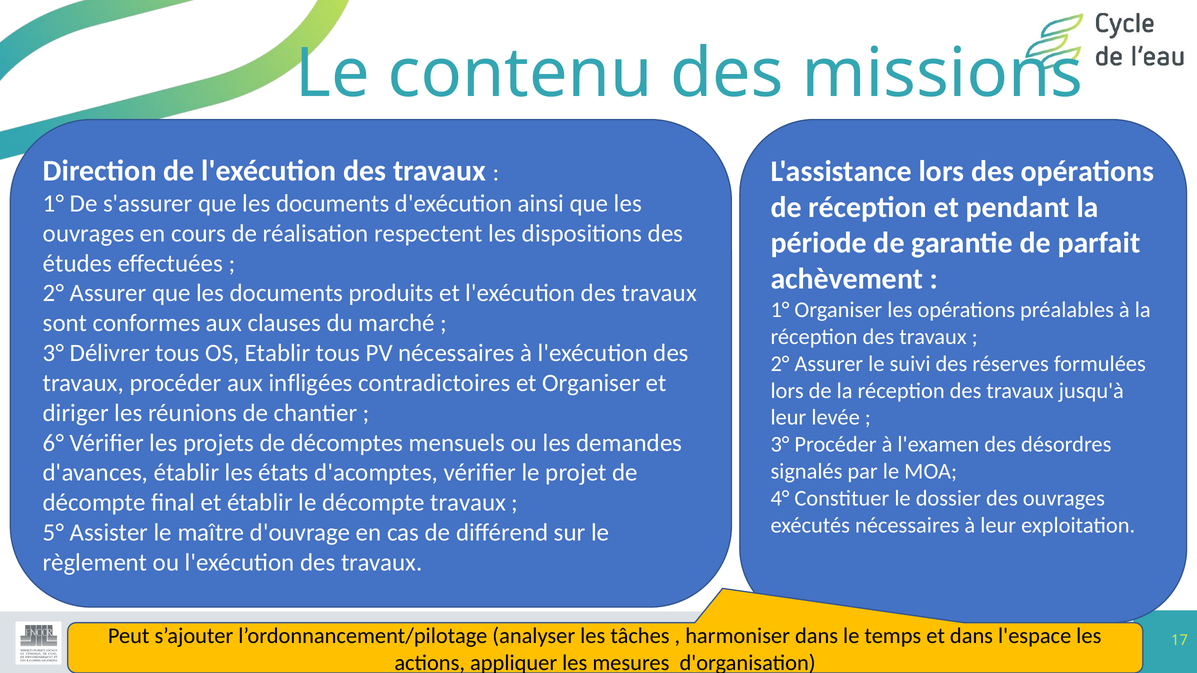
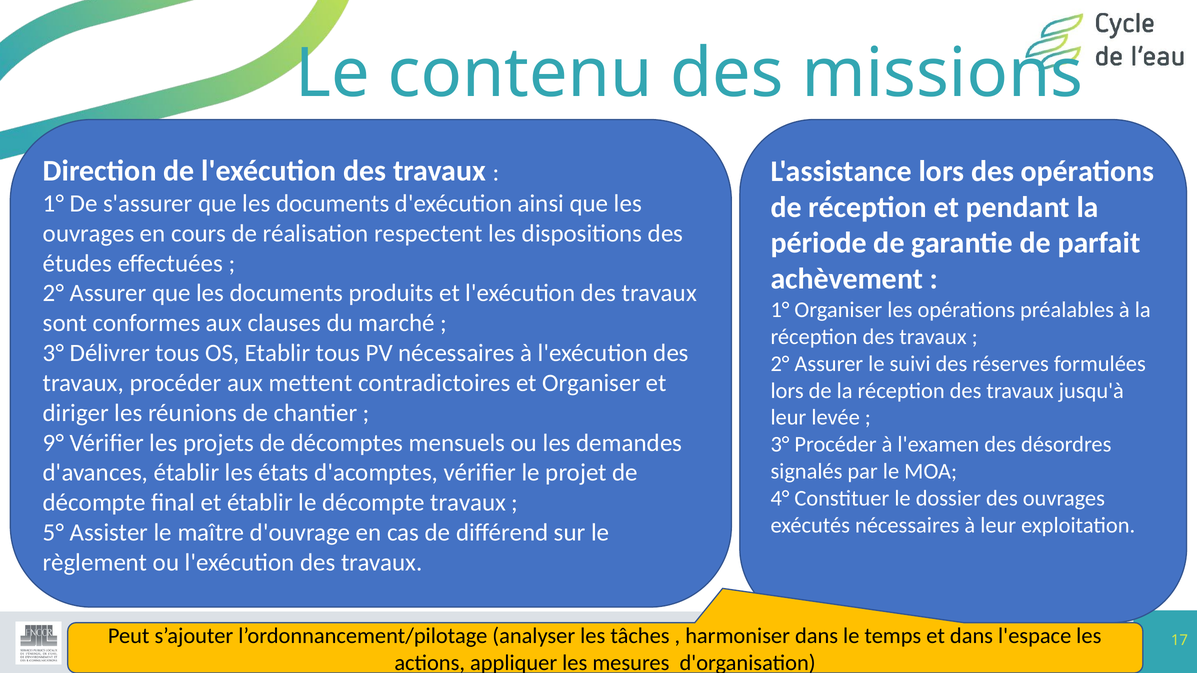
infligées: infligées -> mettent (311, 383)
6°: 6° -> 9° (53, 443)
